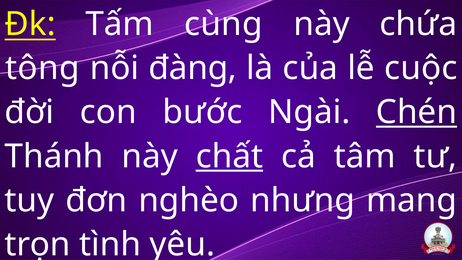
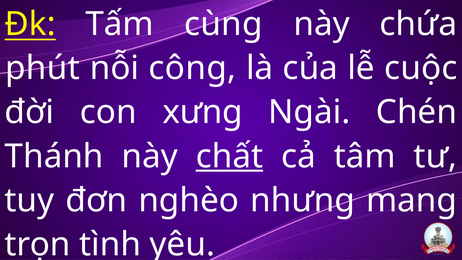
tông: tông -> phút (42, 68)
đàng: đàng -> công (192, 68)
bước: bước -> xưng (203, 112)
Chén underline: present -> none (416, 112)
